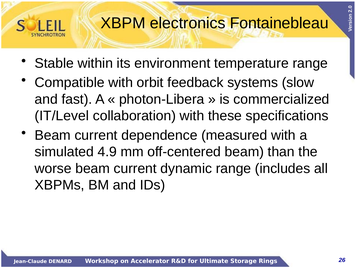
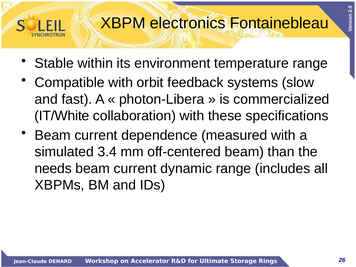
IT/Level: IT/Level -> IT/White (62, 116)
4.9: 4.9 -> 3.4 (107, 152)
worse: worse -> needs (53, 169)
